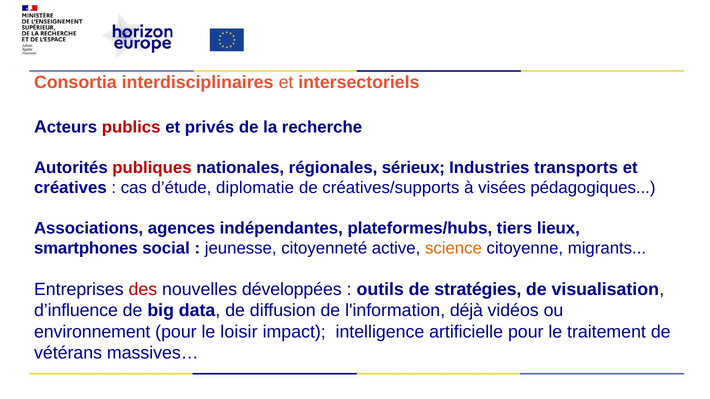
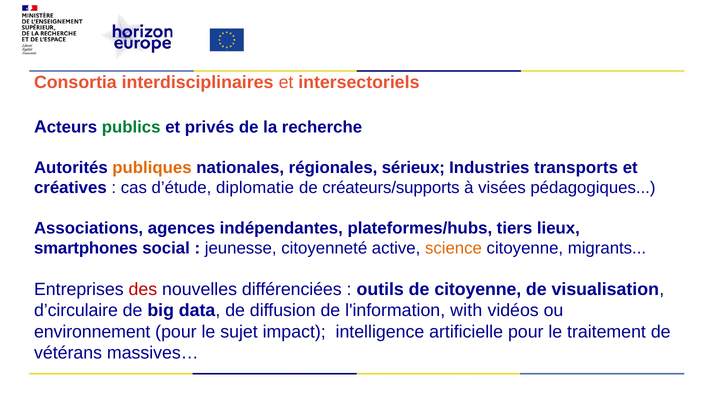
publics colour: red -> green (131, 128)
publiques colour: red -> orange (152, 168)
créatives/supports: créatives/supports -> créateurs/supports (391, 188)
développées: développées -> différenciées (292, 289)
de stratégies: stratégies -> citoyenne (478, 289)
d’influence: d’influence -> d’circulaire (76, 311)
déjà: déjà -> with (466, 311)
loisir: loisir -> sujet (239, 332)
